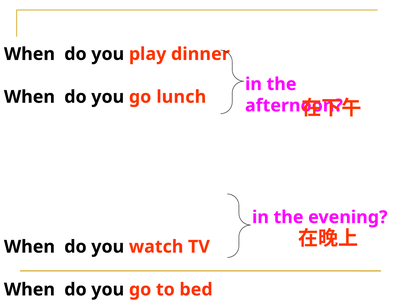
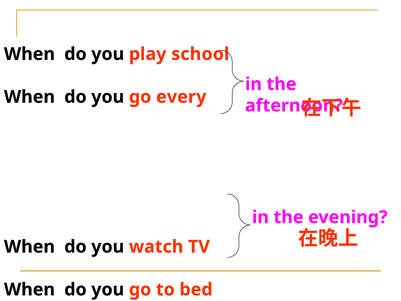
dinner: dinner -> school (200, 54)
lunch: lunch -> every (181, 97)
